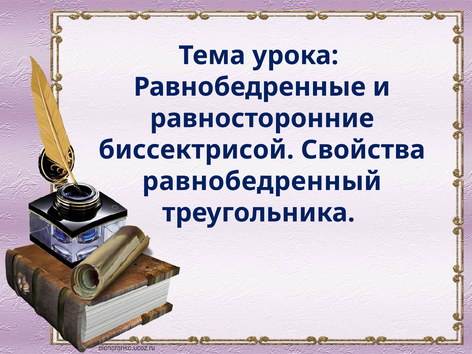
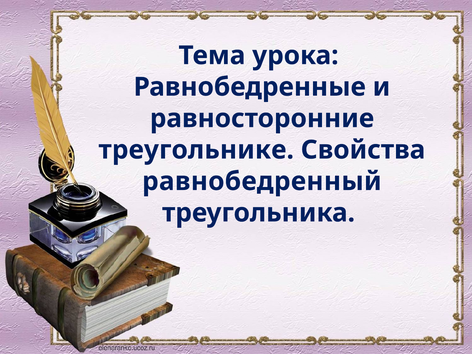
биссектрисой: биссектрисой -> треугольнике (196, 150)
